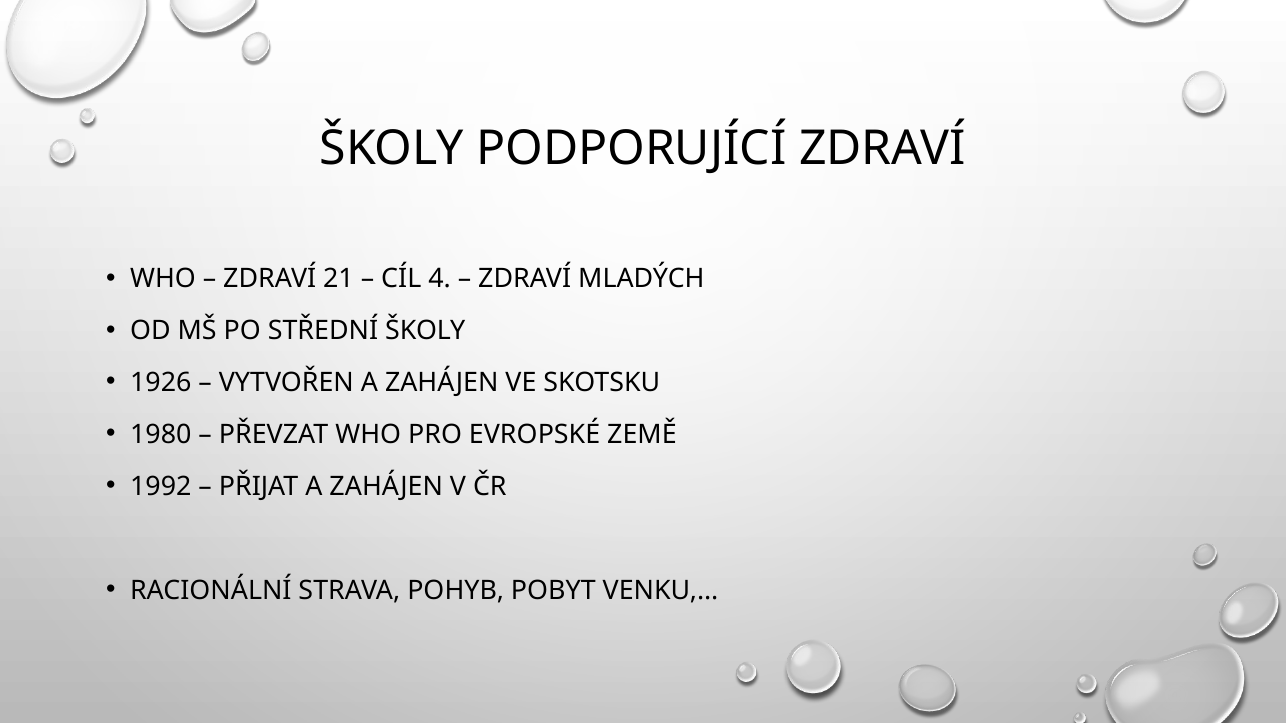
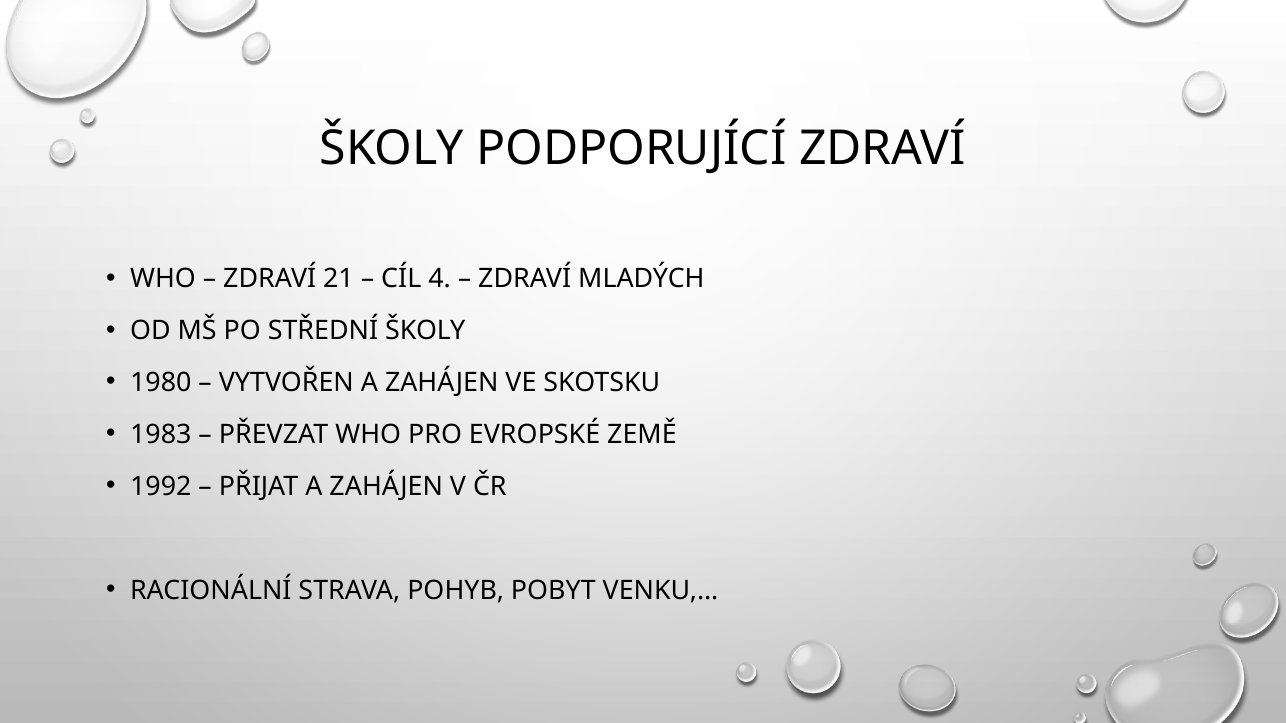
1926: 1926 -> 1980 (161, 383)
1980: 1980 -> 1983 (161, 435)
